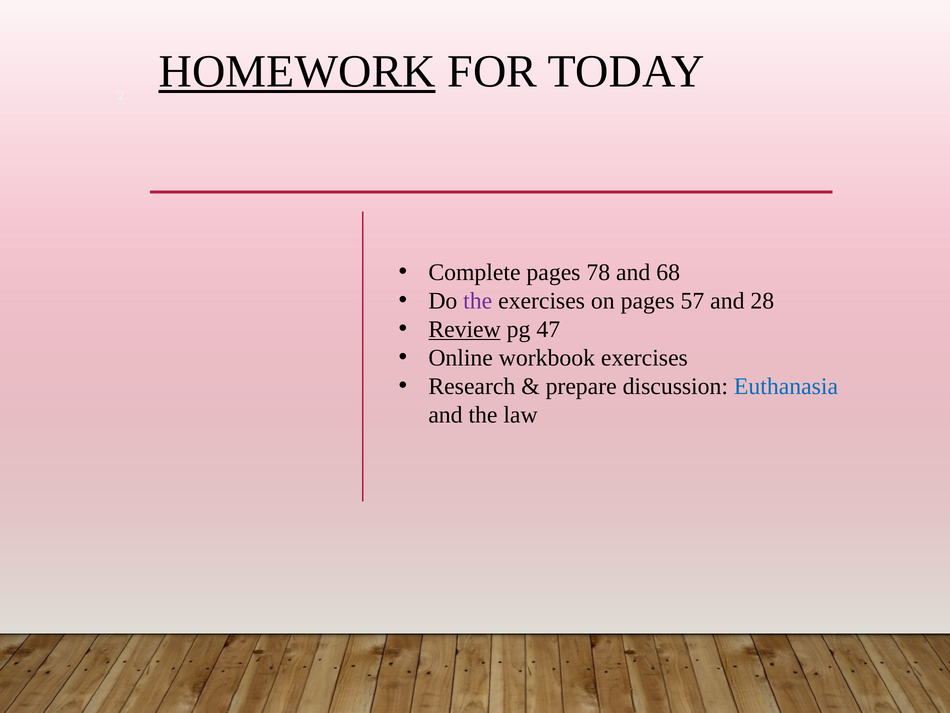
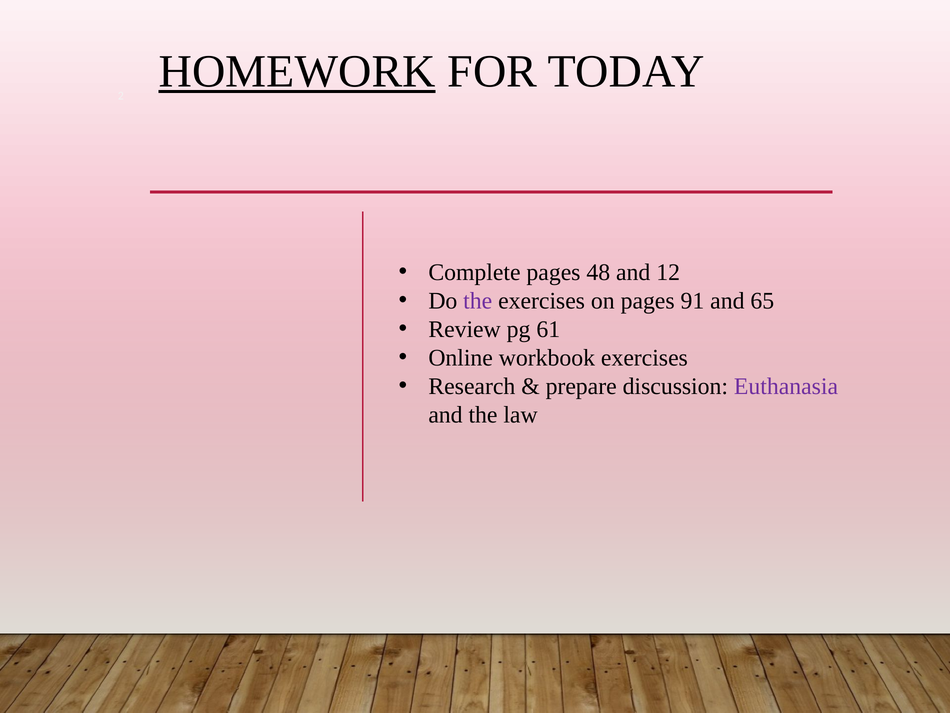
78: 78 -> 48 (598, 272)
68: 68 -> 12 (668, 272)
57: 57 -> 91 (692, 301)
28: 28 -> 65 (762, 301)
Review underline: present -> none (465, 329)
47: 47 -> 61 (548, 329)
Euthanasia colour: blue -> purple (786, 386)
